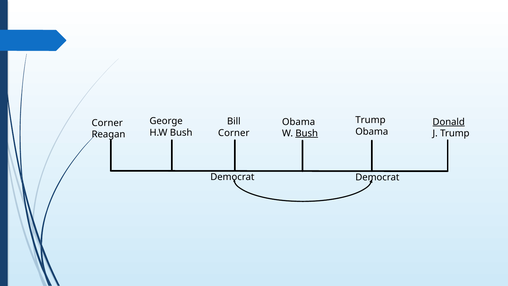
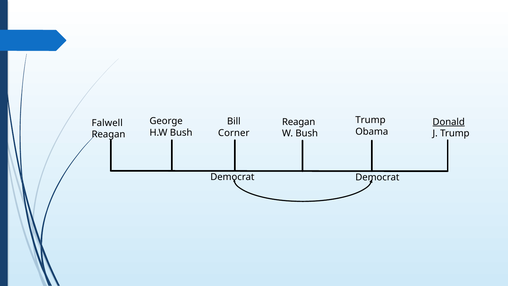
Obama: Obama -> Reagan (299, 122)
Corner: Corner -> Falwell (107, 123)
Bush underline: present -> none (307, 133)
